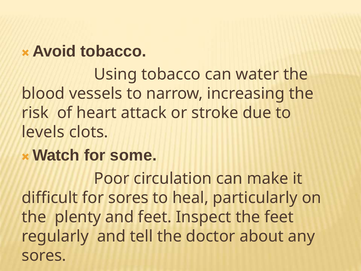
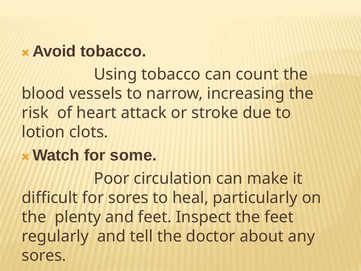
water: water -> count (257, 74)
levels: levels -> lotion (43, 132)
